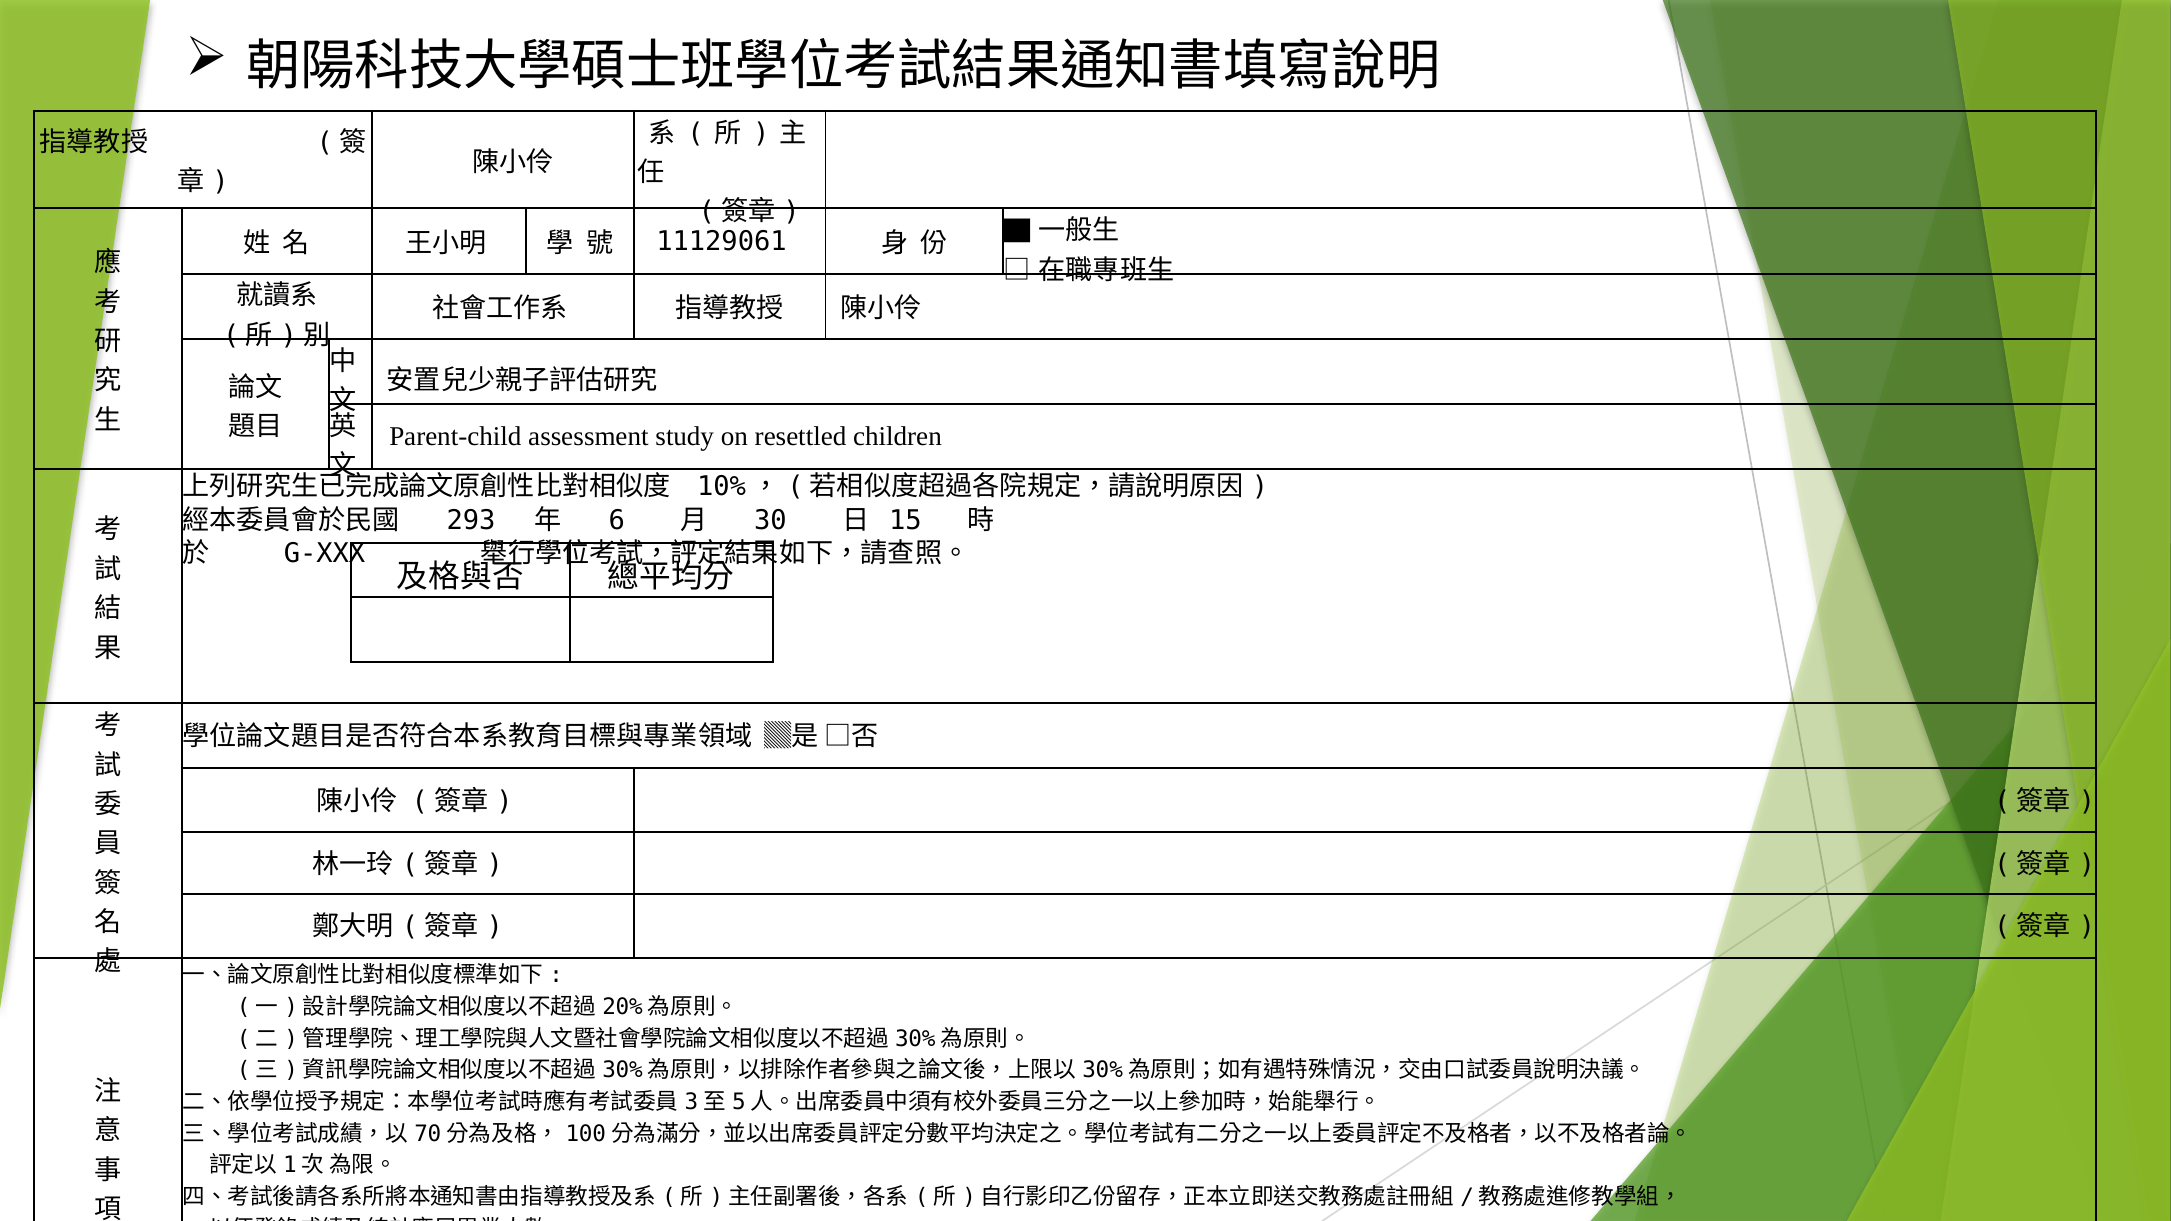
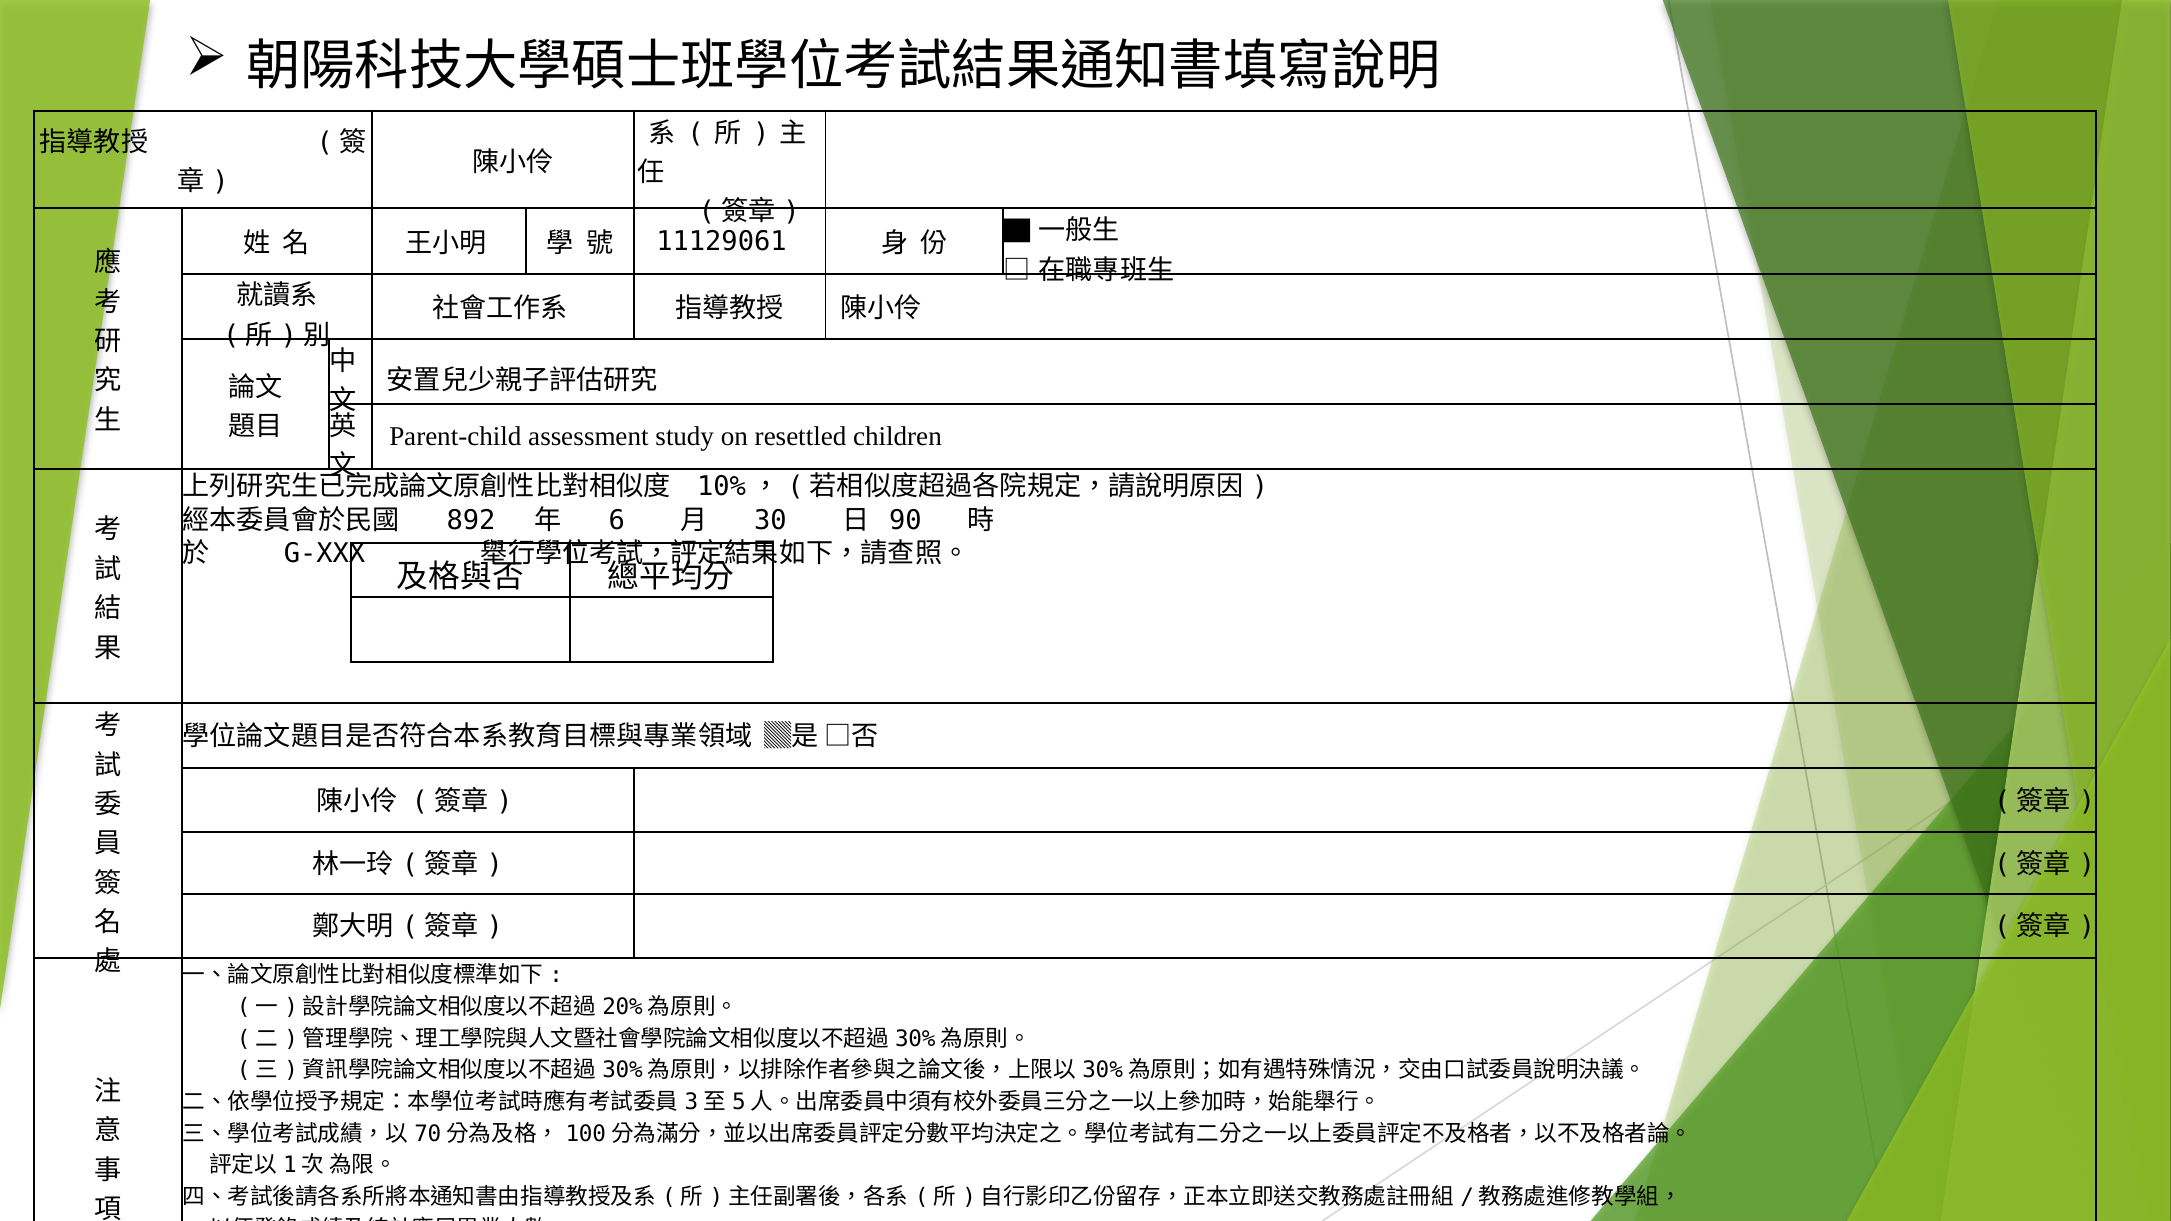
293: 293 -> 892 (471, 520)
15: 15 -> 90 (905, 520)
